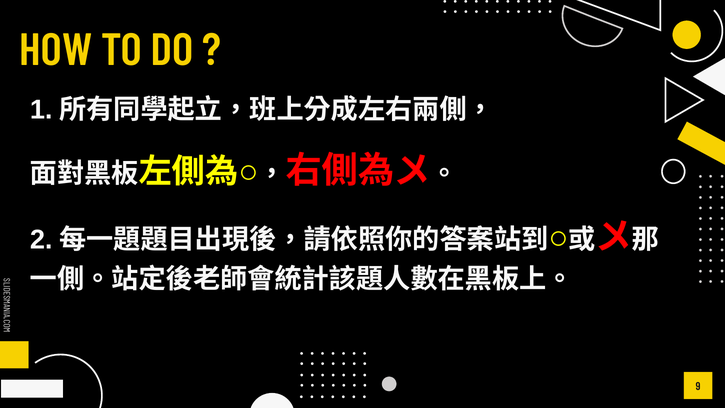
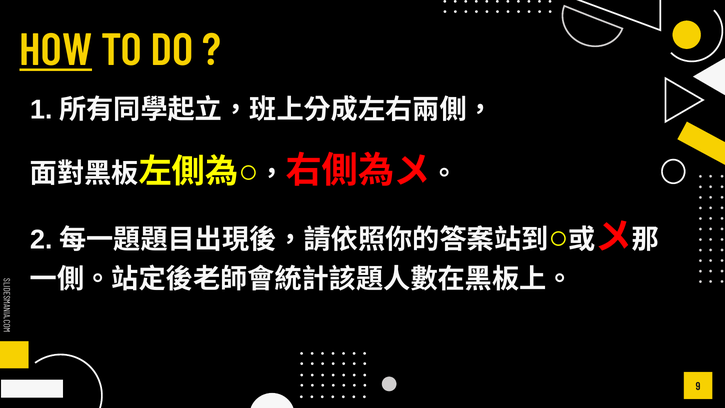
HOW underline: none -> present (56, 50)
